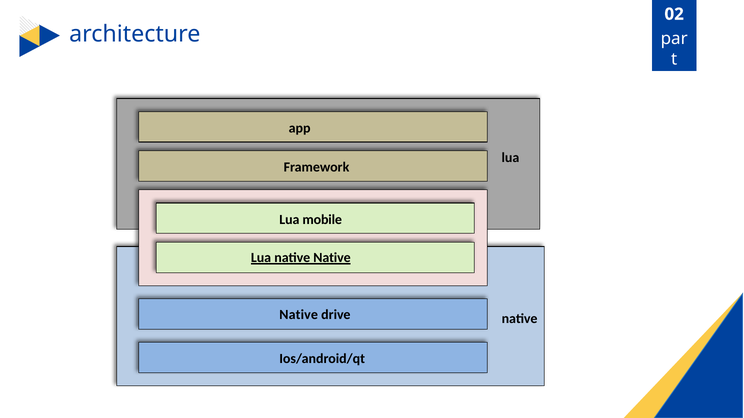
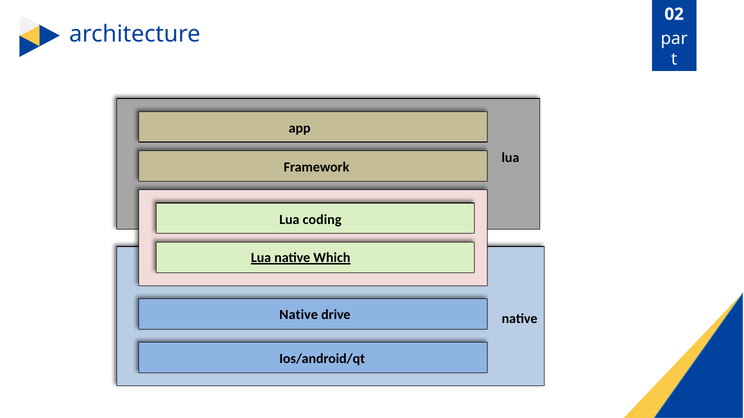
mobile: mobile -> coding (322, 220)
native Native: Native -> Which (332, 258)
